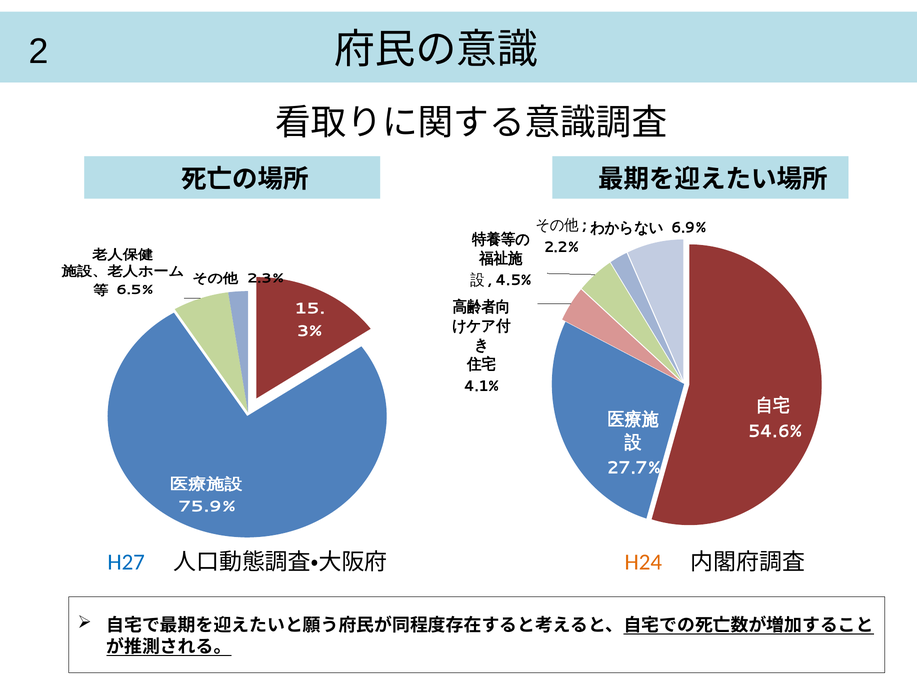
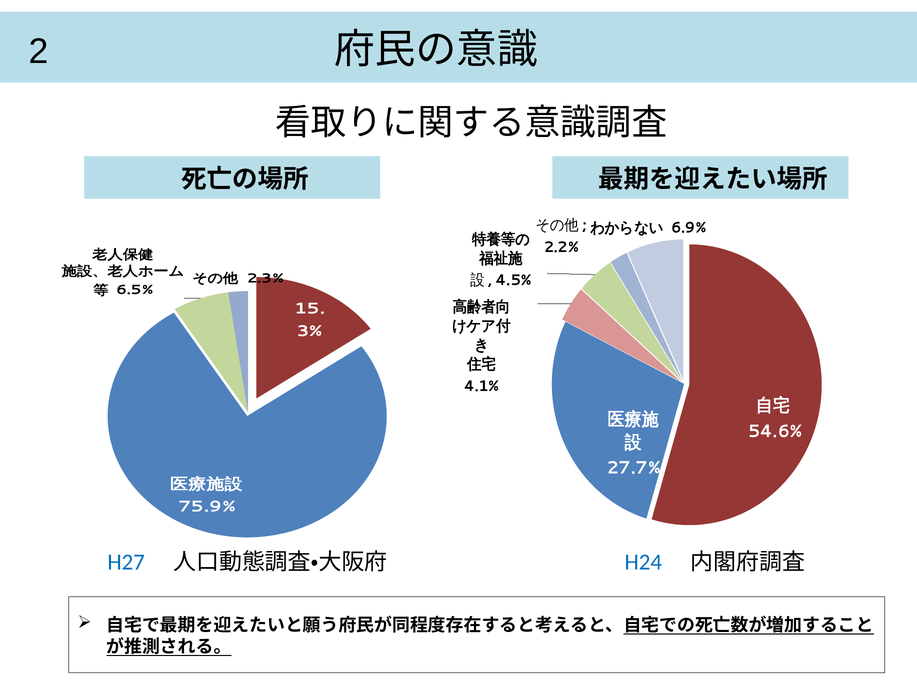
H24 colour: orange -> blue (643, 562)
